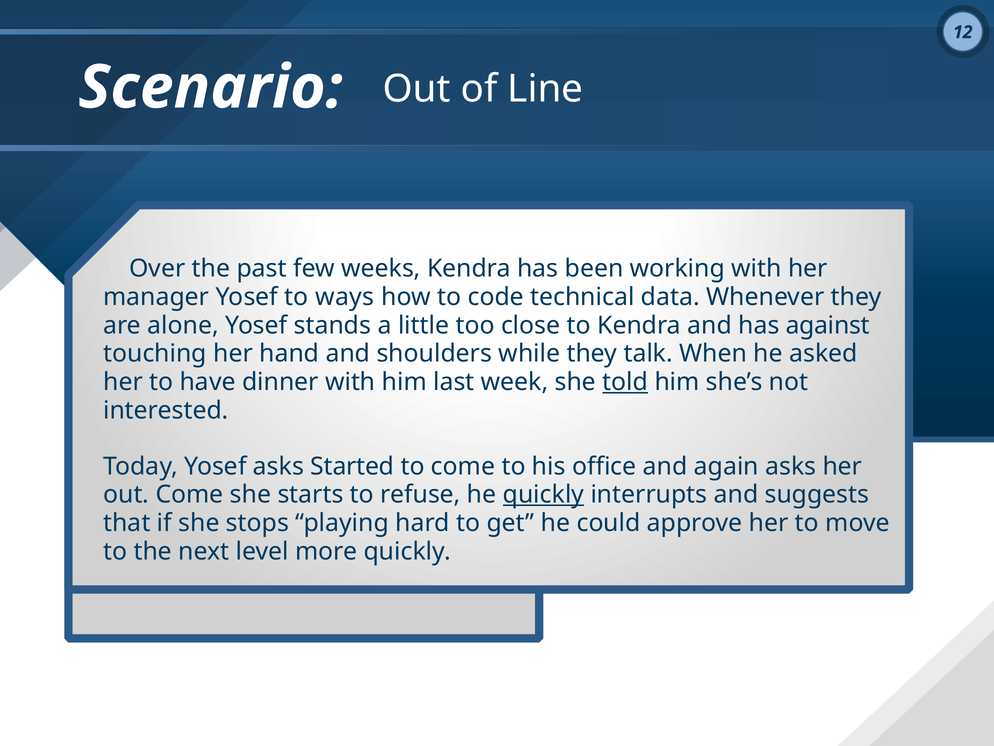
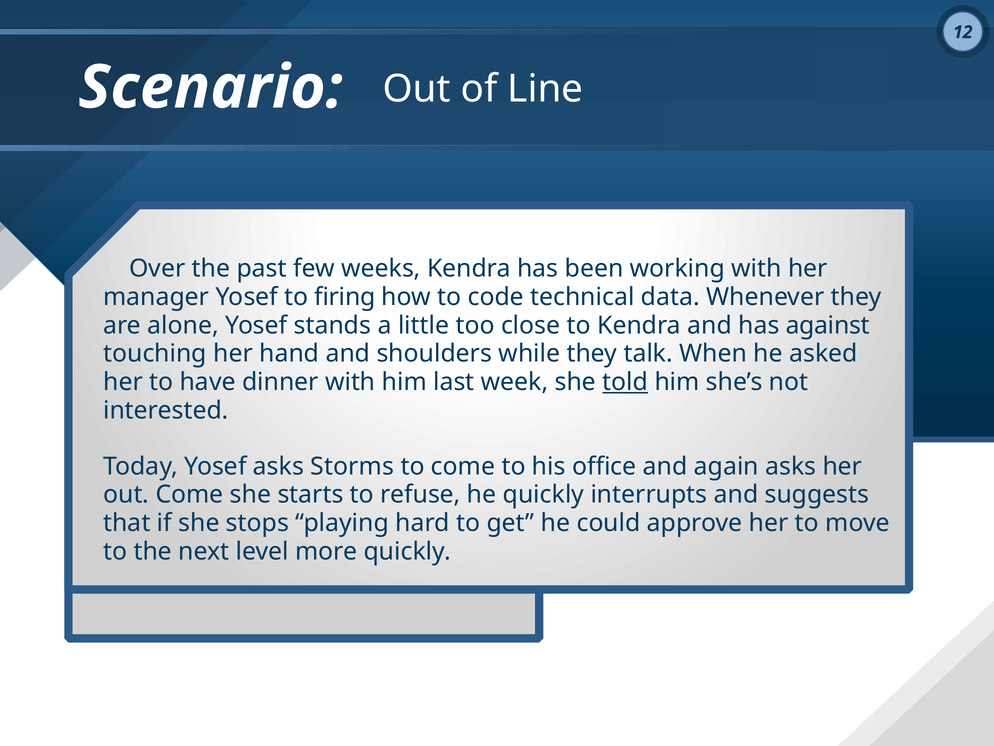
ways: ways -> firing (345, 297)
Started: Started -> Storms (352, 466)
quickly underline: present -> none (543, 494)
